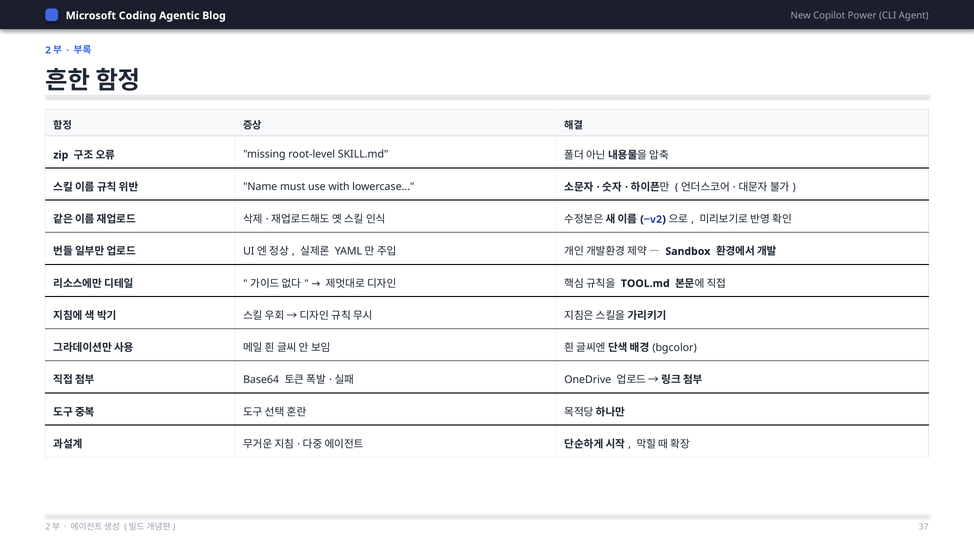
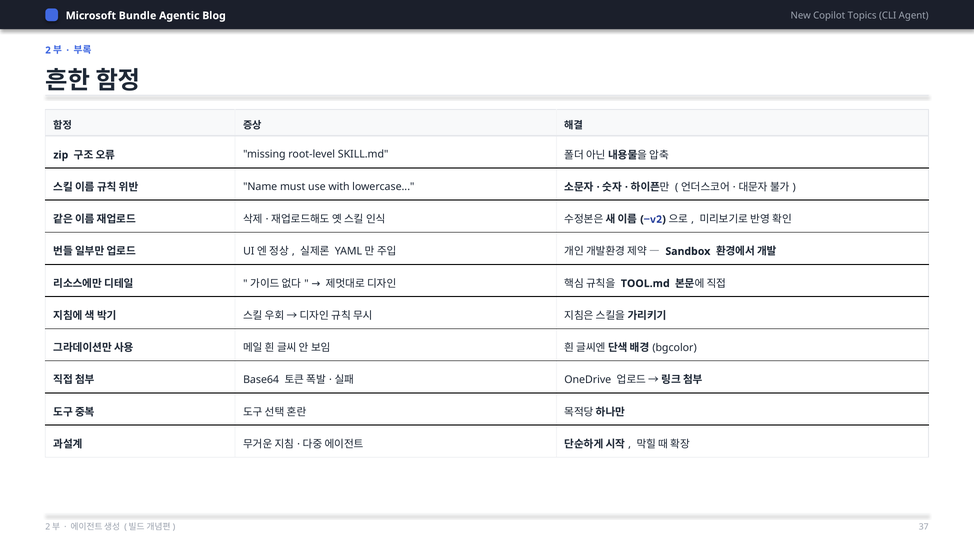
Coding: Coding -> Bundle (138, 16)
Power: Power -> Topics (862, 16)
